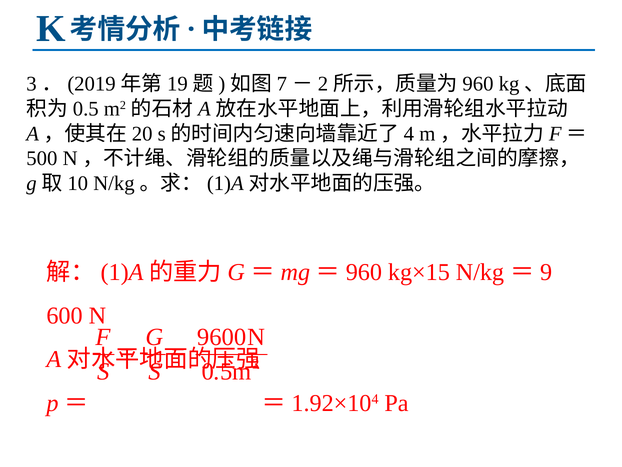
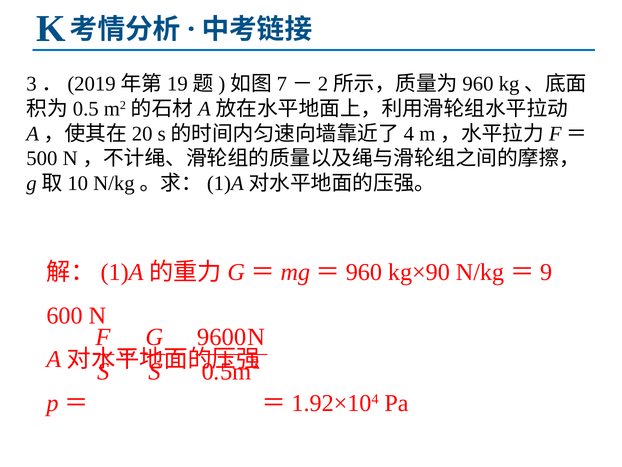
kg×15: kg×15 -> kg×90 (419, 272)
